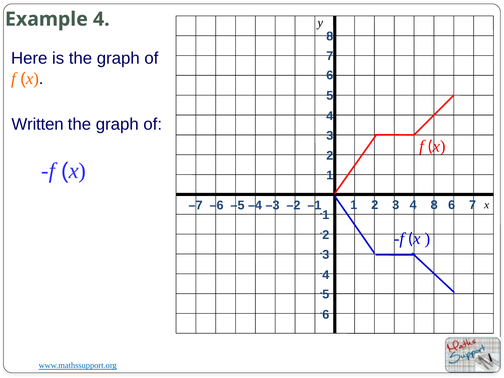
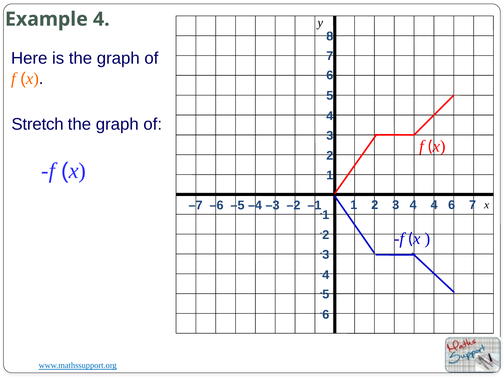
Written: Written -> Stretch (38, 124)
4 8: 8 -> 4 (434, 205)
